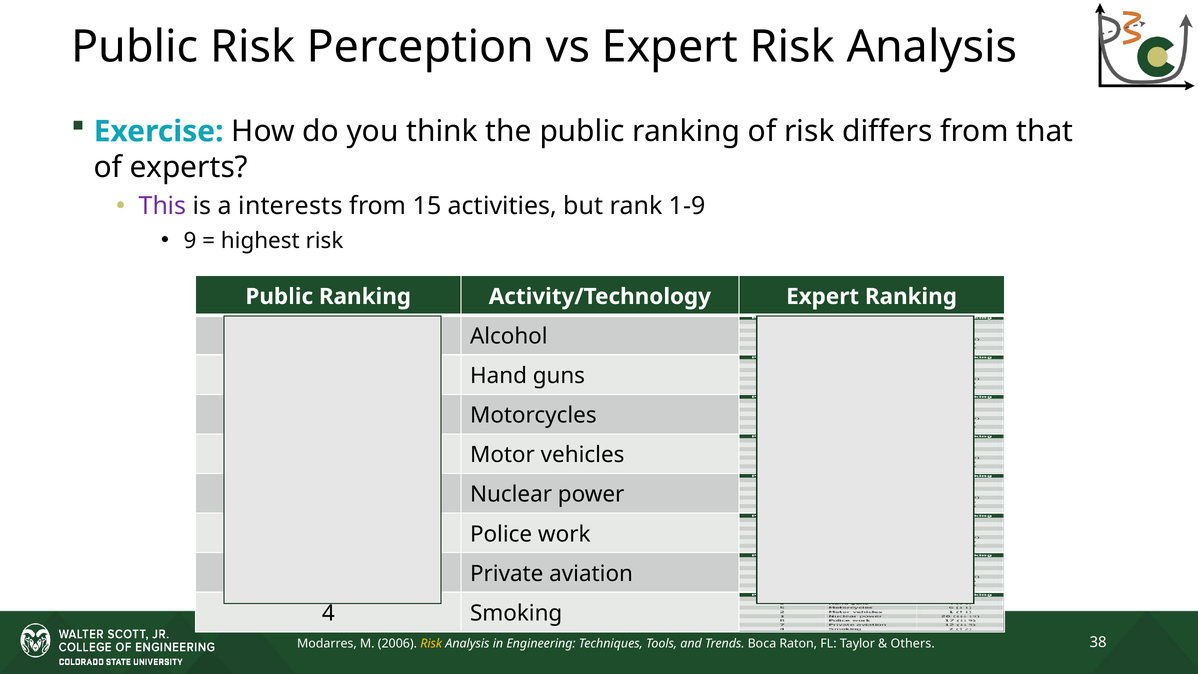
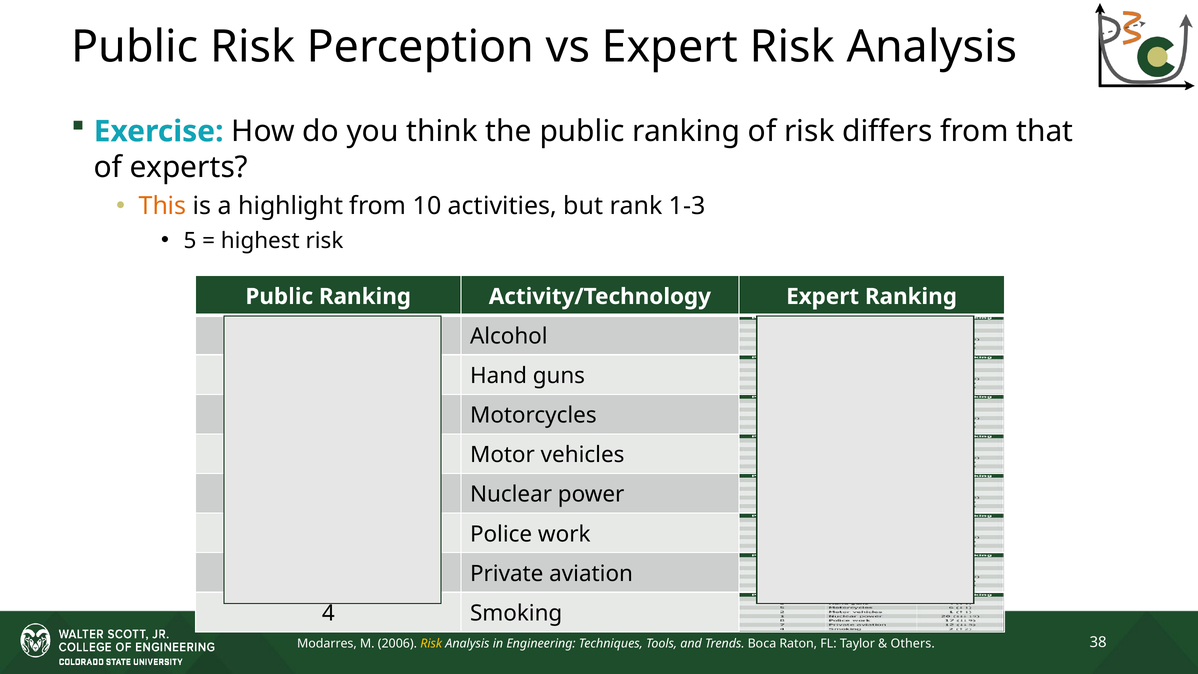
This colour: purple -> orange (163, 206)
interests: interests -> highlight (291, 206)
15: 15 -> 10 (427, 206)
1-9: 1-9 -> 1-3 (687, 206)
9: 9 -> 5 (190, 241)
